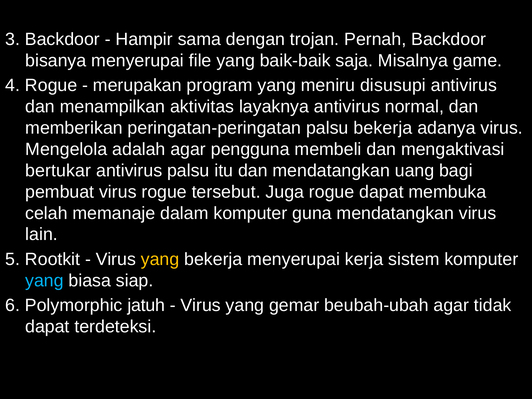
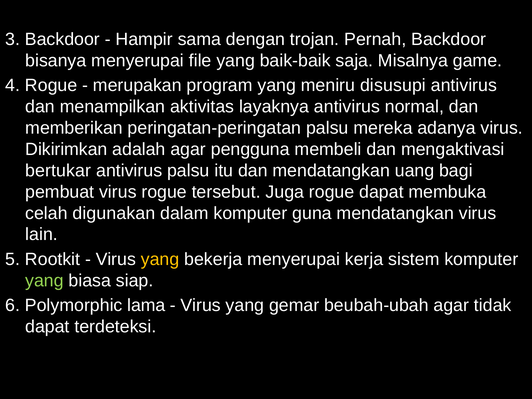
palsu bekerja: bekerja -> mereka (383, 128)
Mengelola: Mengelola -> Dikirimkan (66, 149)
memanaje: memanaje -> digunakan (114, 213)
yang colour: light blue -> light green (44, 281)
jatuh: jatuh -> lama (146, 305)
